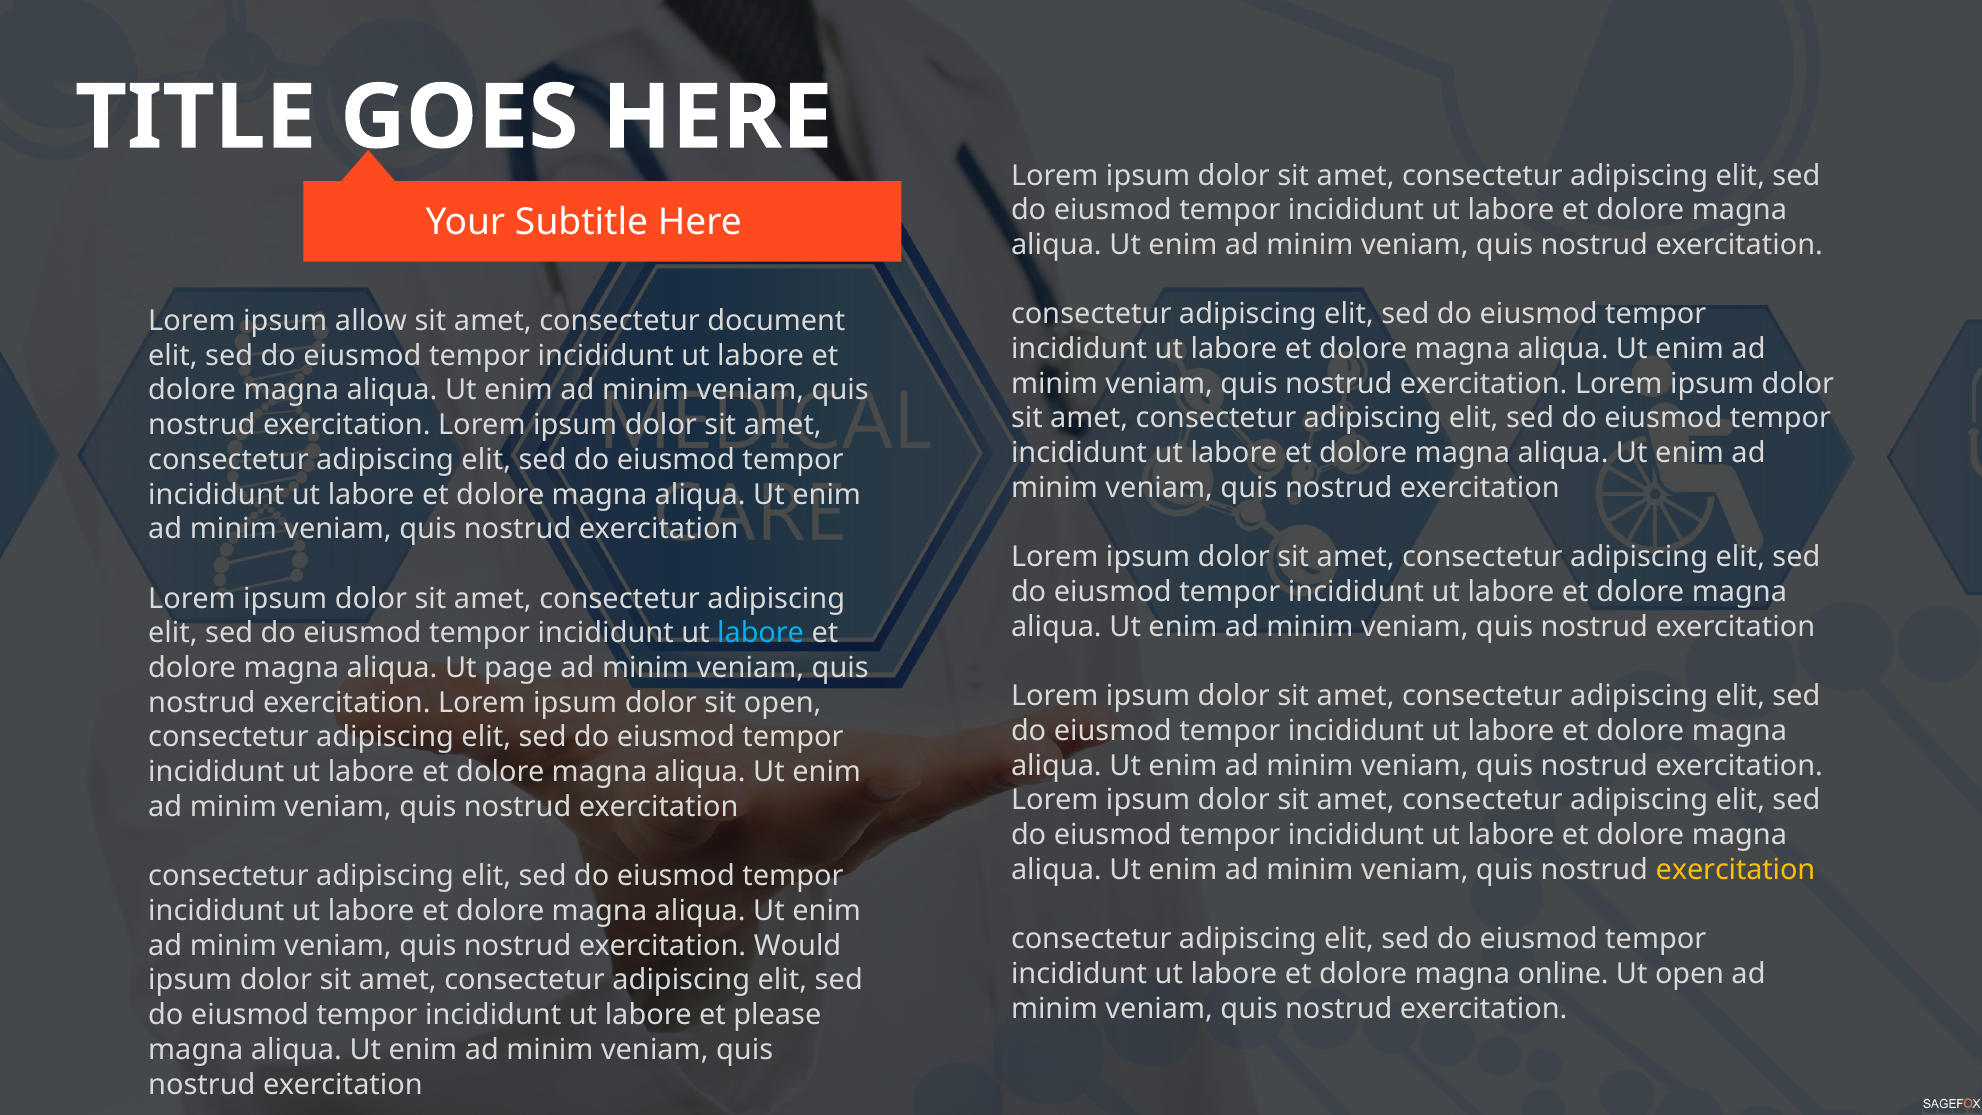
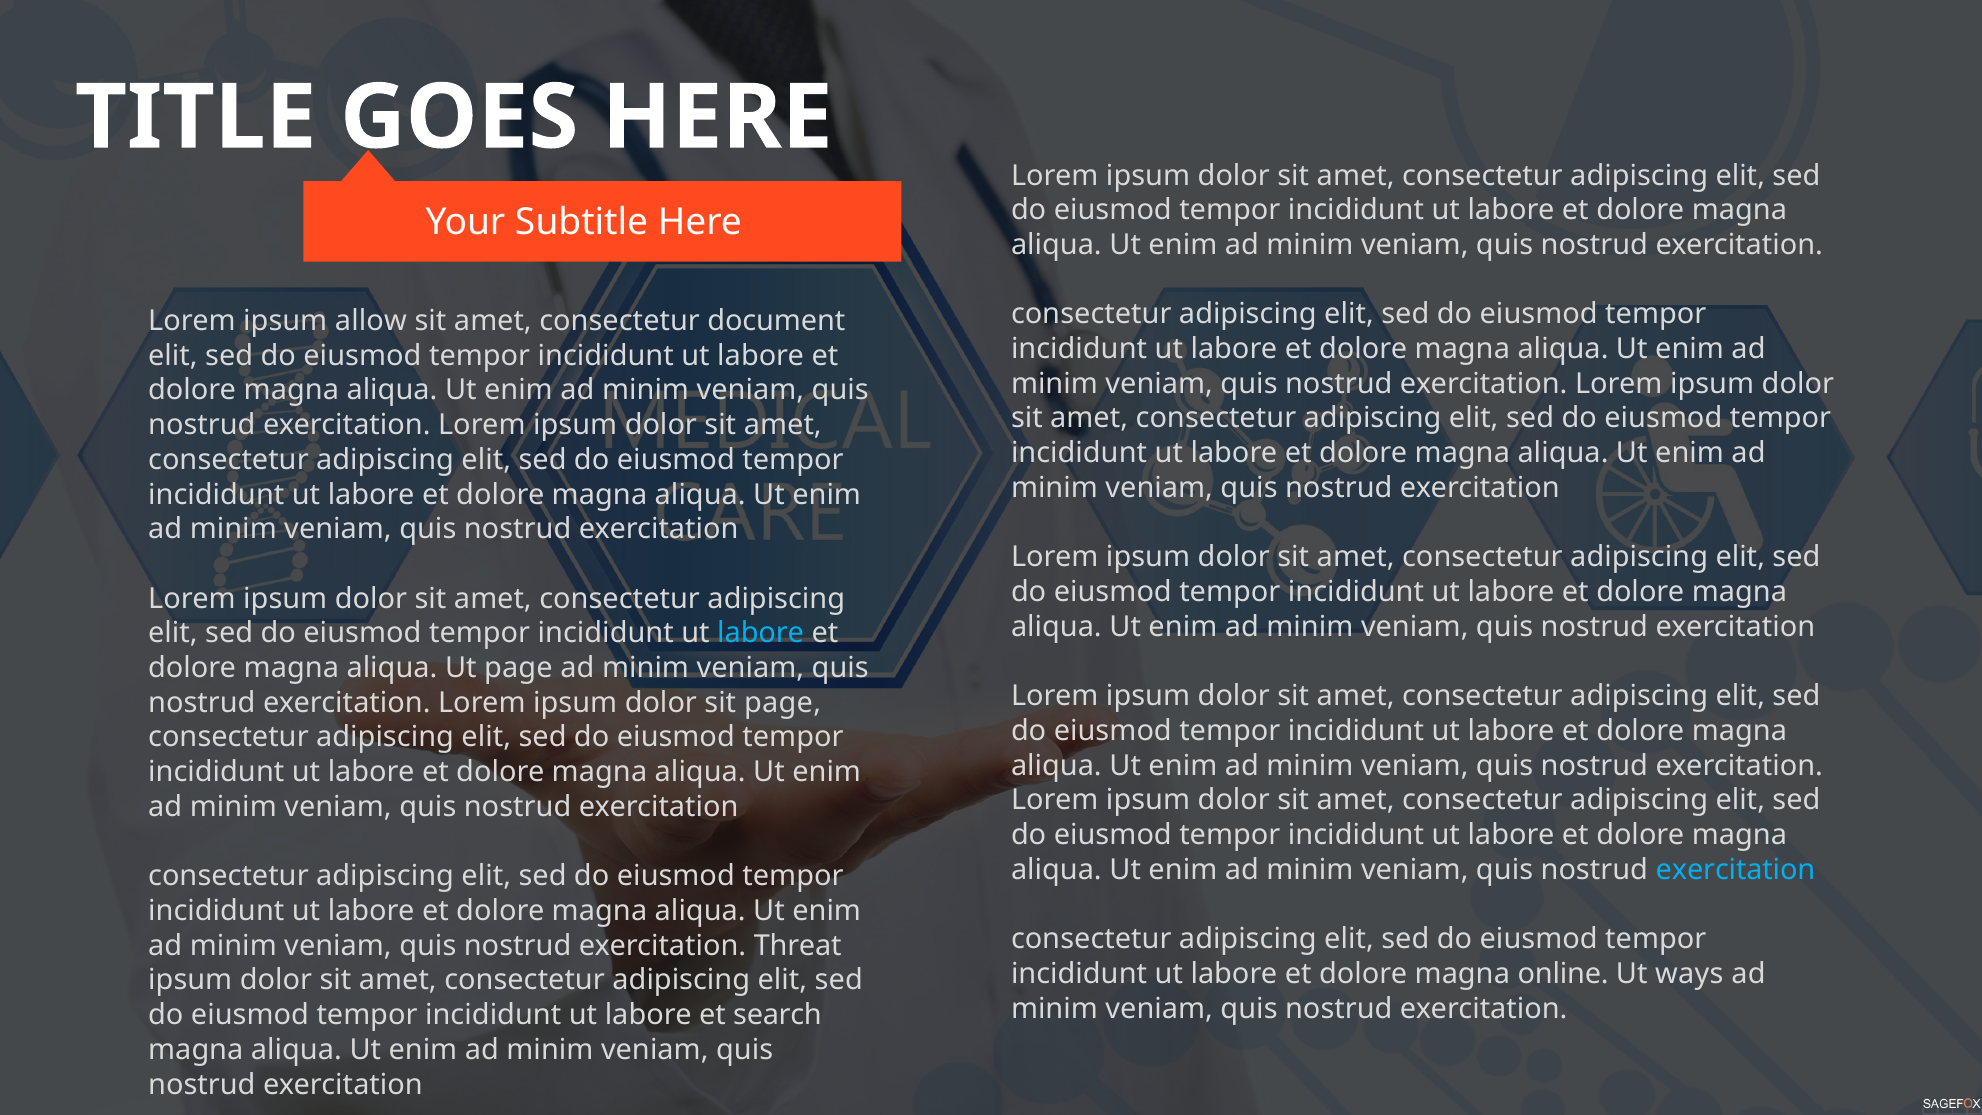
sit open: open -> page (783, 703)
exercitation colour: yellow -> light blue (1735, 870)
Would: Would -> Threat (798, 946)
Ut open: open -> ways (1689, 974)
please: please -> search (778, 1015)
